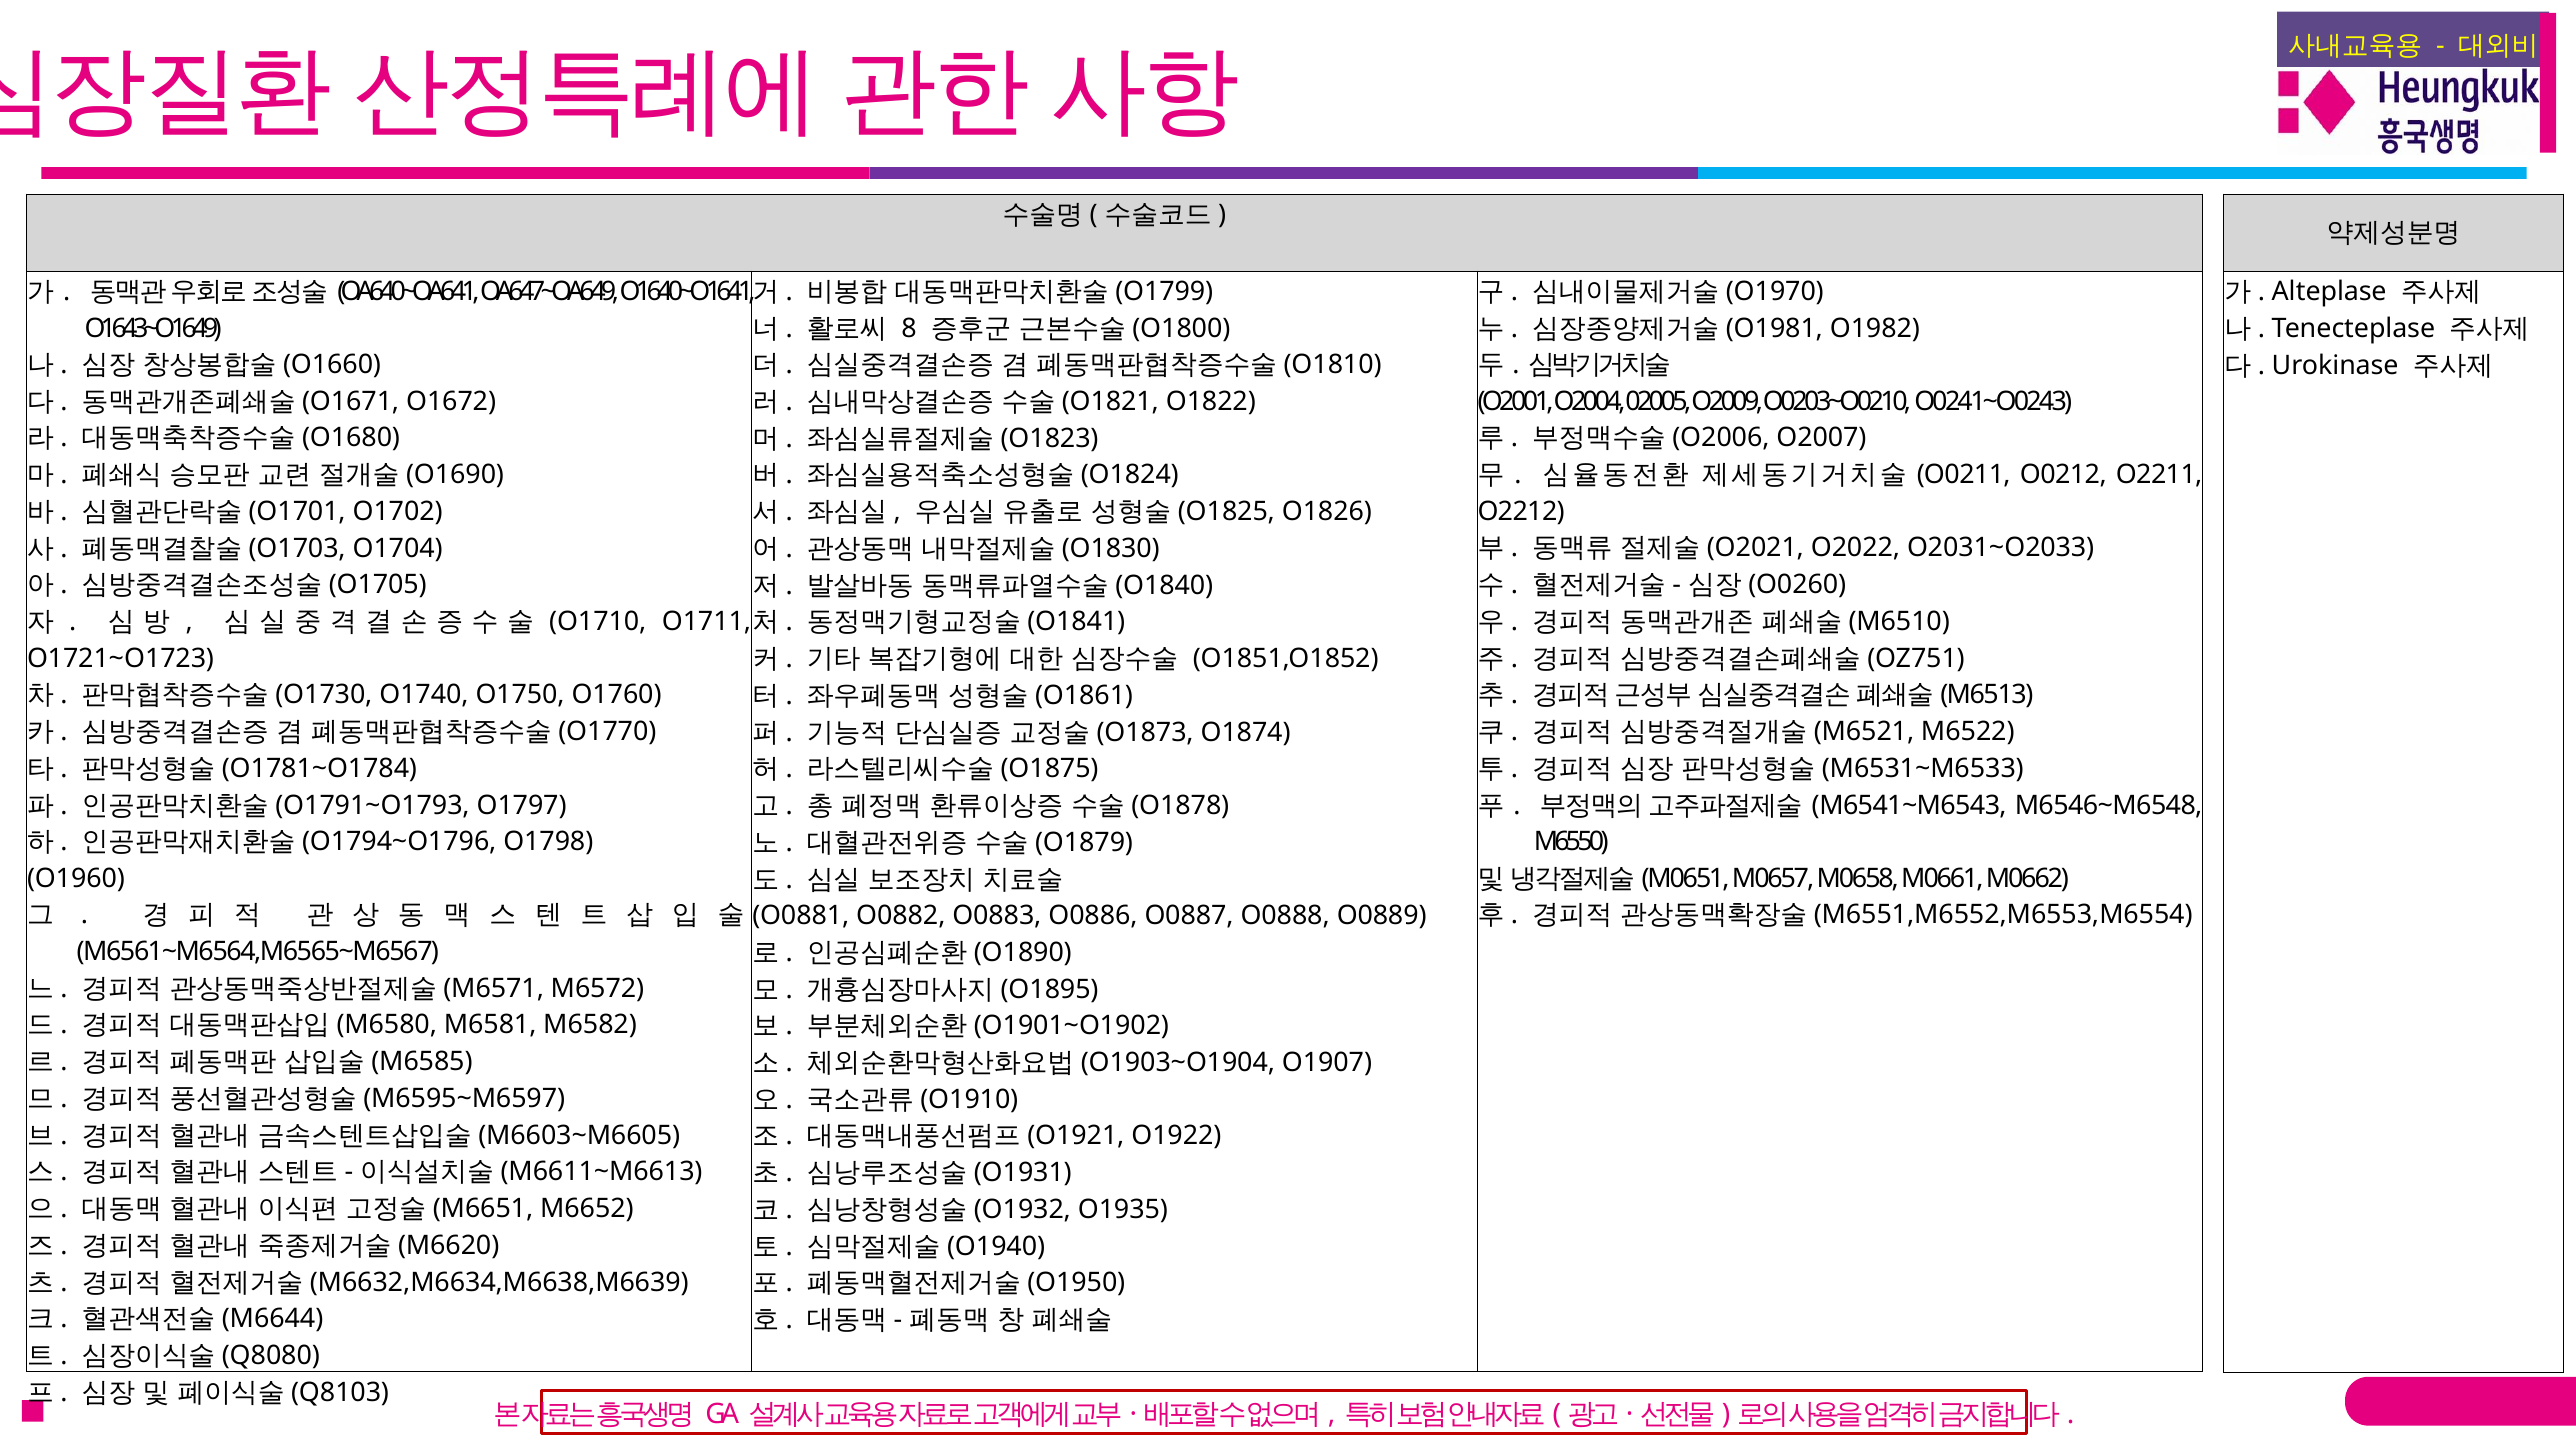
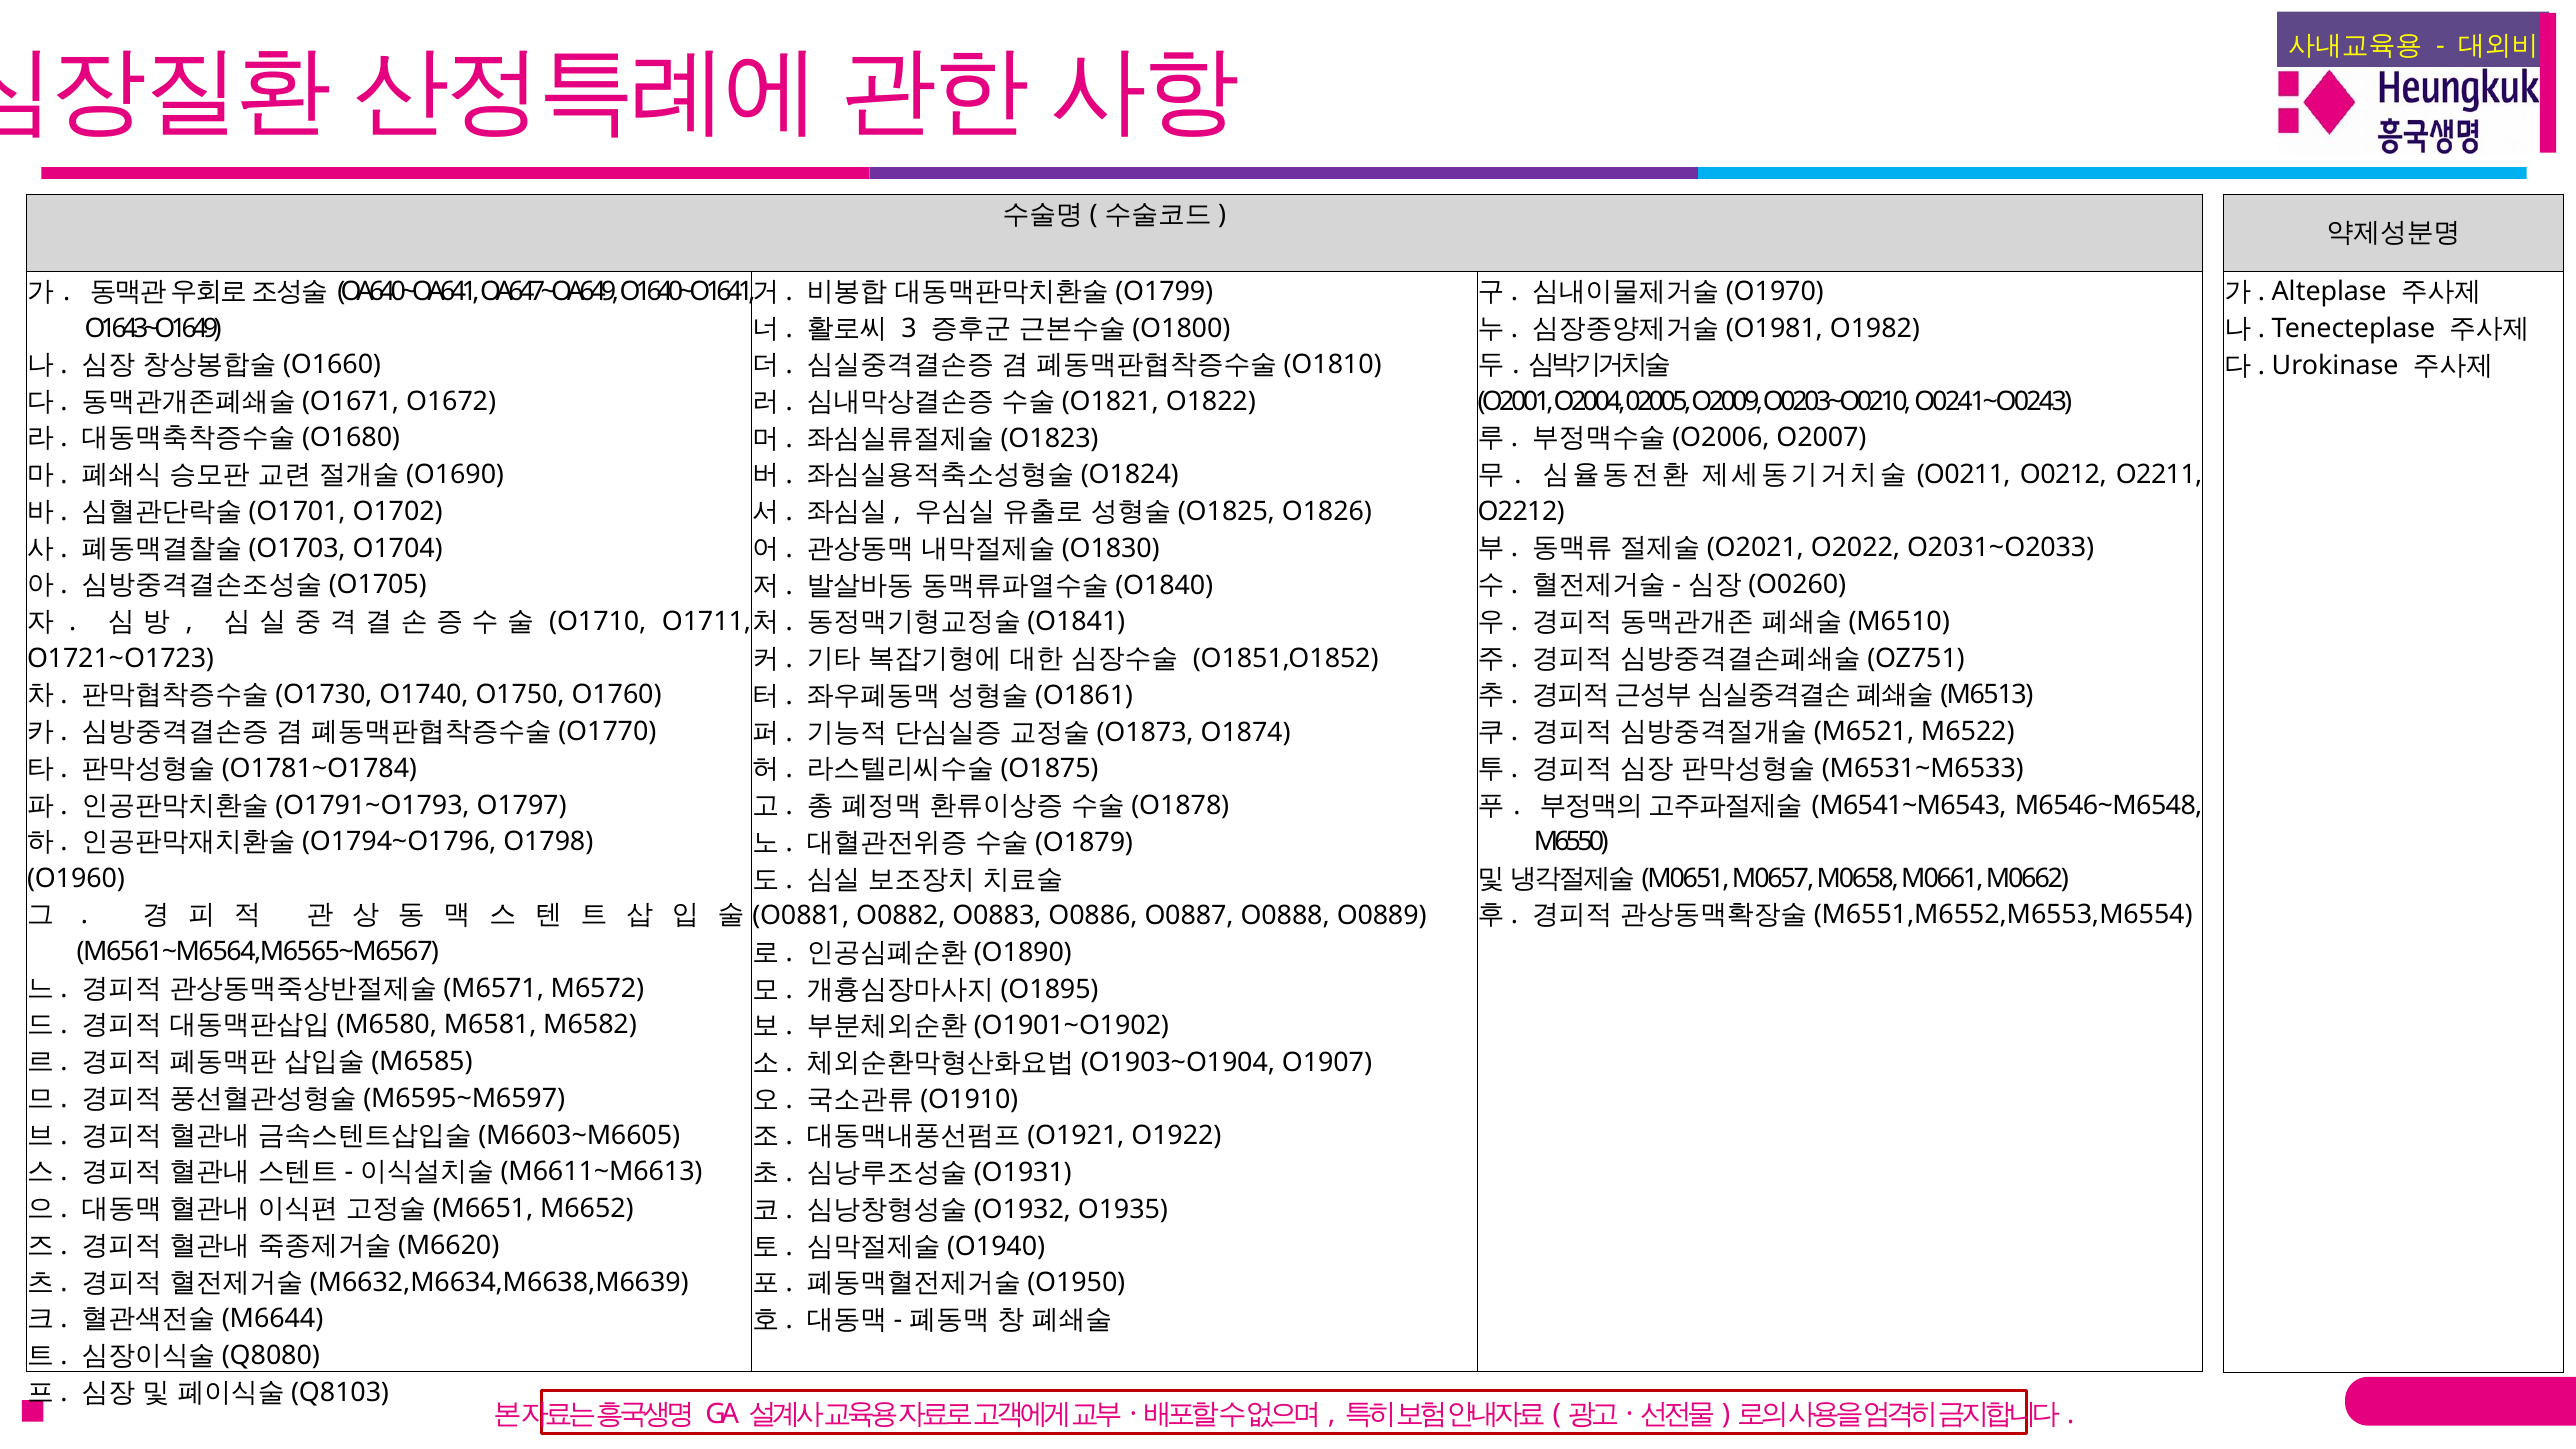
8: 8 -> 3 (909, 328)
